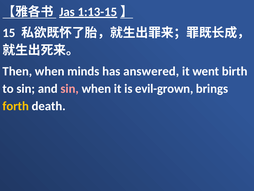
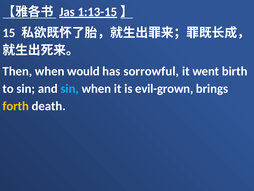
minds: minds -> would (83, 71)
answered: answered -> sorrowful (151, 71)
sin colour: pink -> light blue (70, 88)
